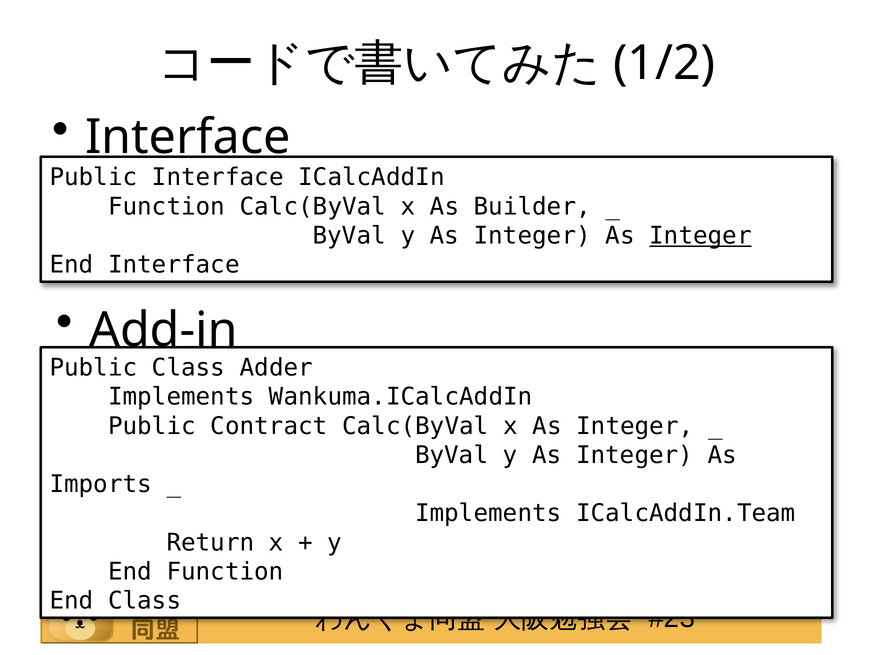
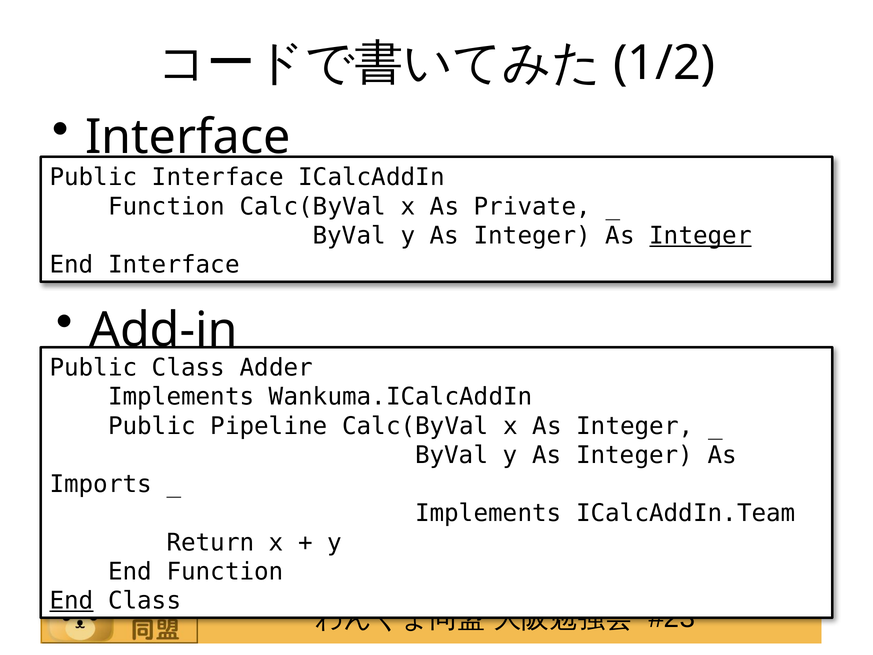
Builder: Builder -> Private (532, 206)
Contract: Contract -> Pipeline (269, 426)
End underline: none -> present (71, 601)
